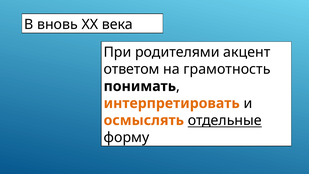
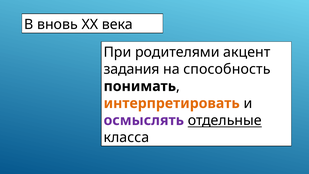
ответом: ответом -> задания (132, 69)
грамотность: грамотность -> способность (227, 69)
осмыслять colour: orange -> purple (144, 120)
форму: форму -> класса (126, 137)
